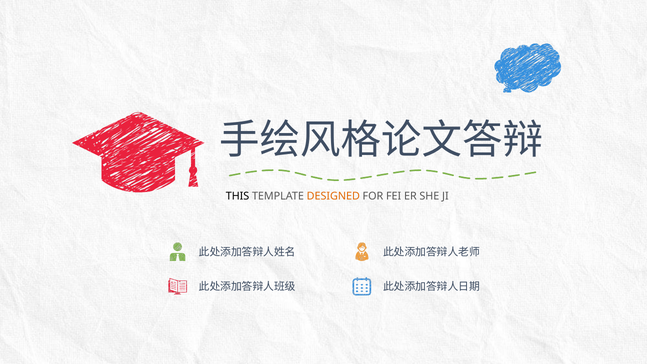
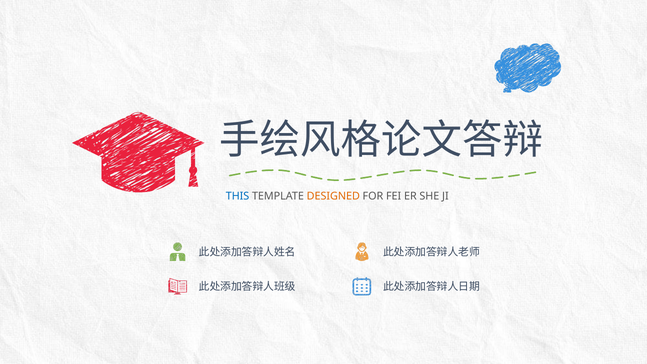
THIS colour: black -> blue (238, 196)
